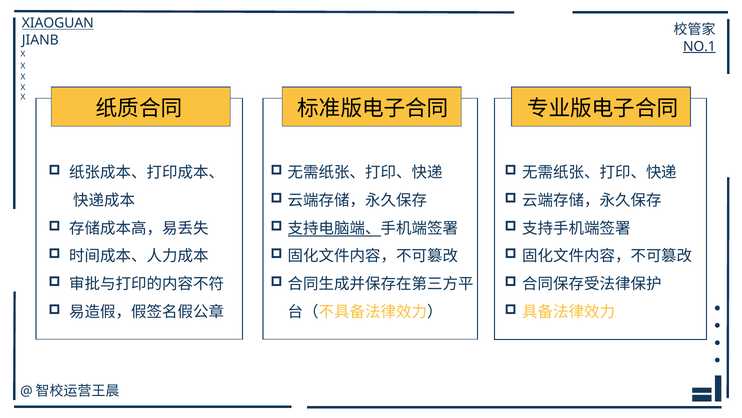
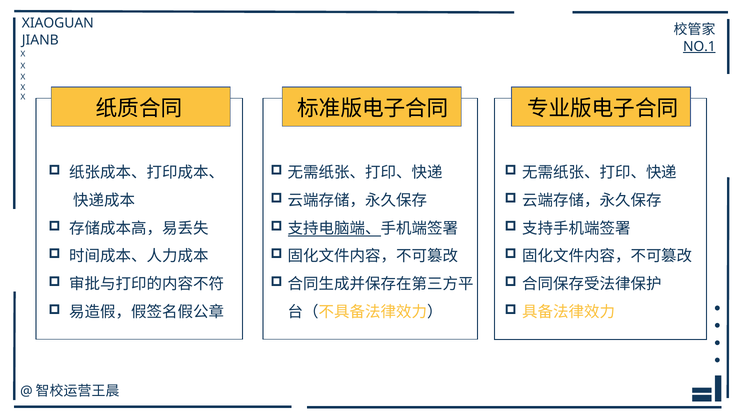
XIAOGUAN underline: present -> none (58, 23)
